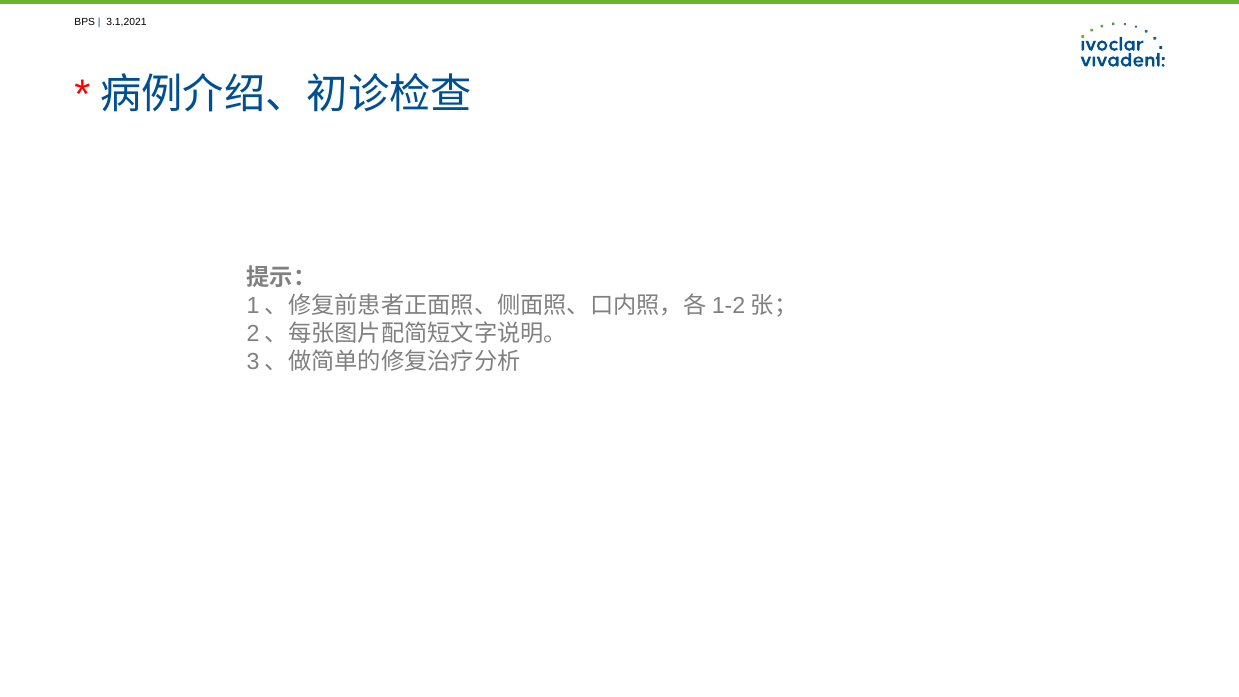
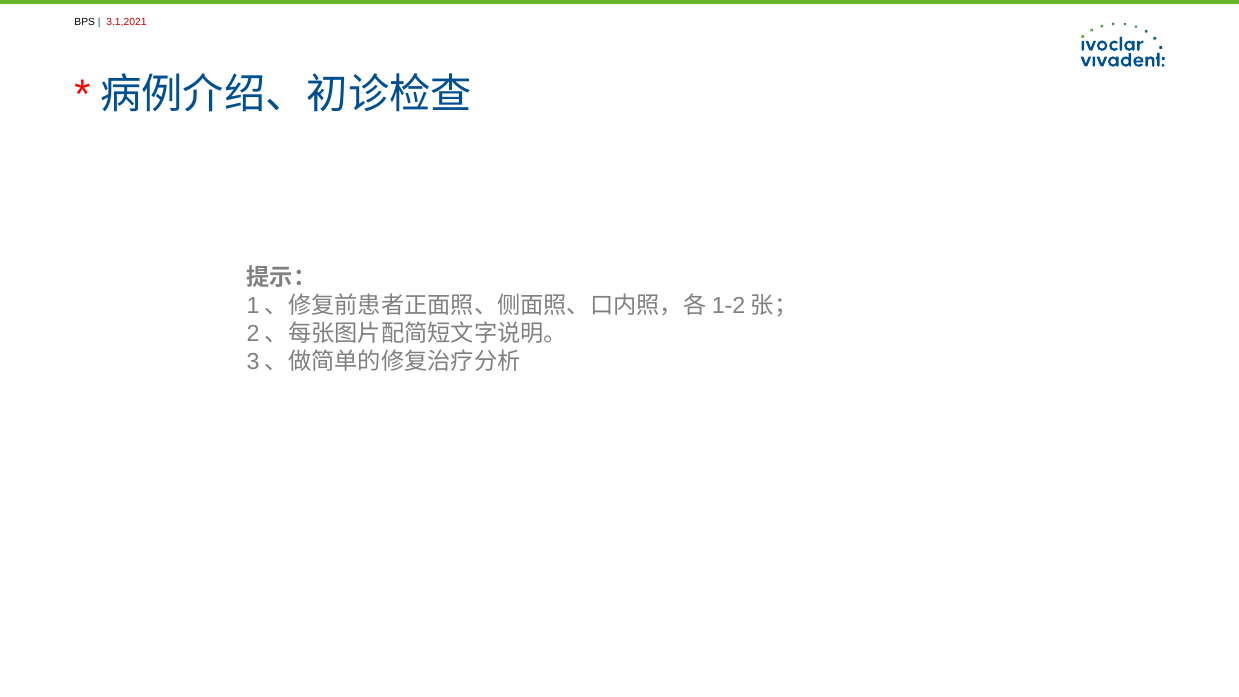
3.1,2021 colour: black -> red (126, 22)
